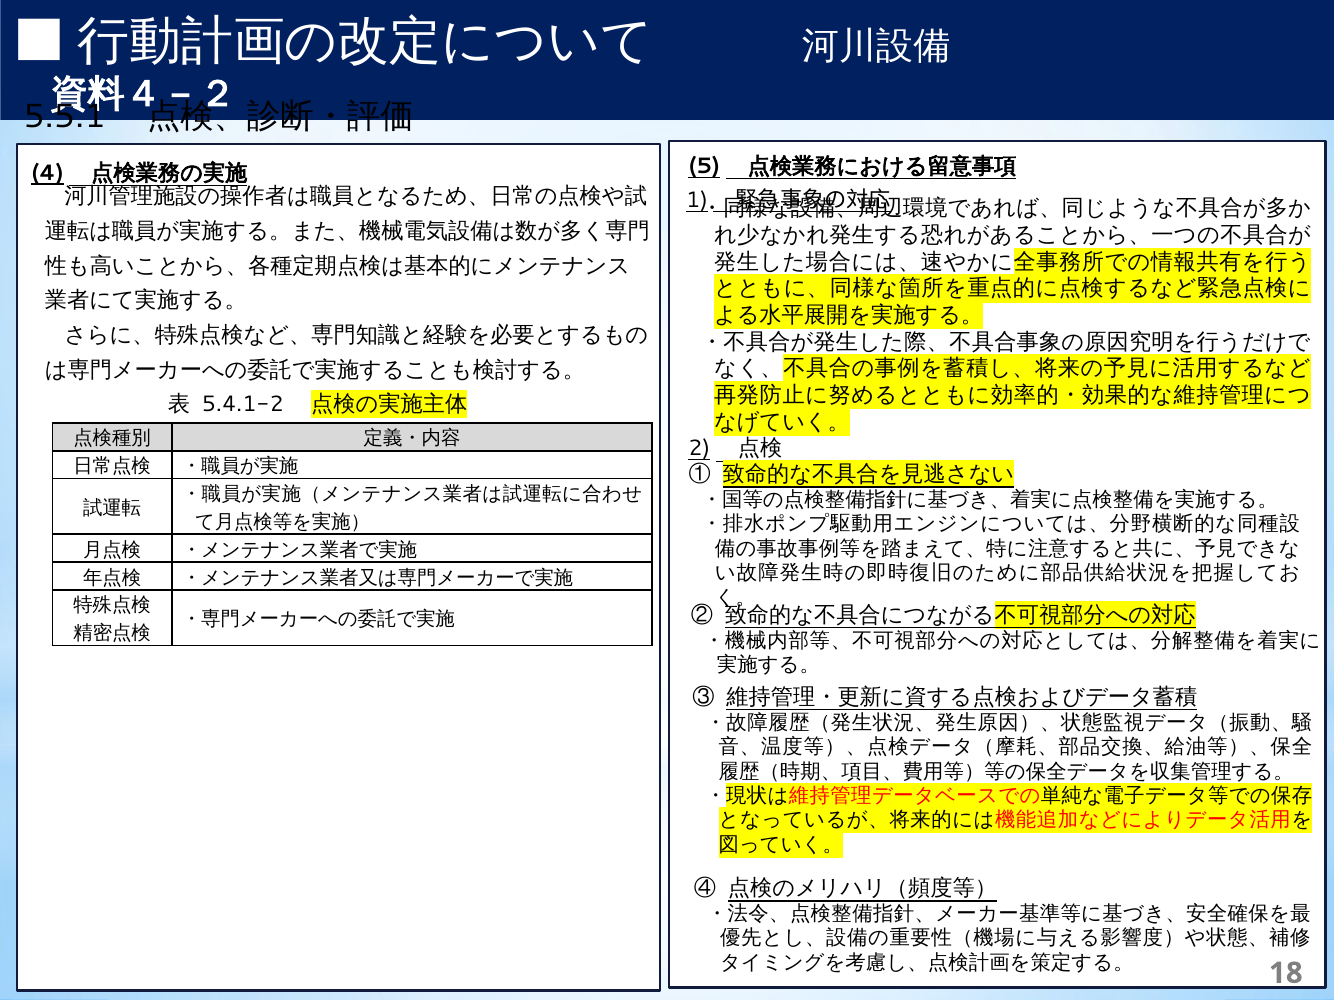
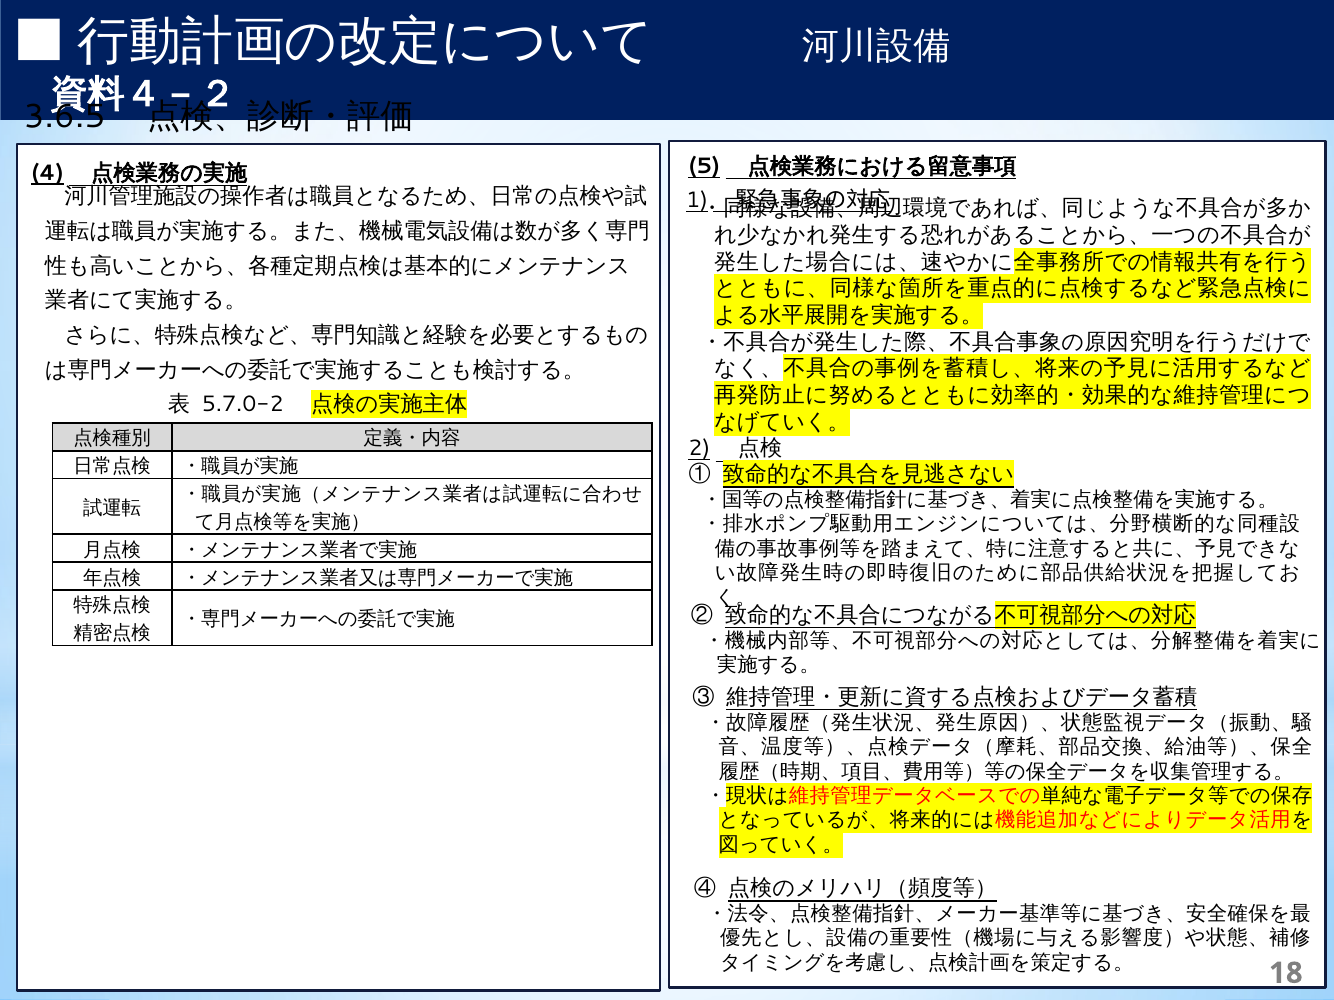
5.5.1: 5.5.1 -> 3.6.5 (65, 116)
5.4.1-2: 5.4.1-2 -> 5.7.0-2 (243, 404)
